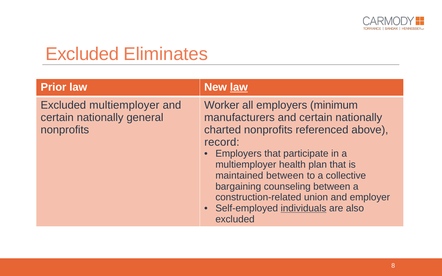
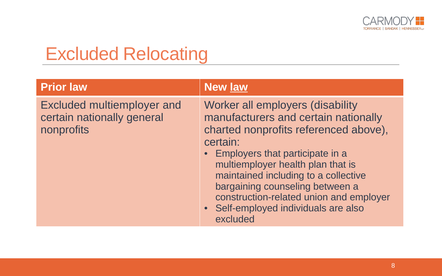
Eliminates: Eliminates -> Relocating (166, 54)
minimum: minimum -> disability (334, 105)
record: record -> certain (222, 142)
maintained between: between -> including (285, 176)
individuals underline: present -> none (304, 208)
